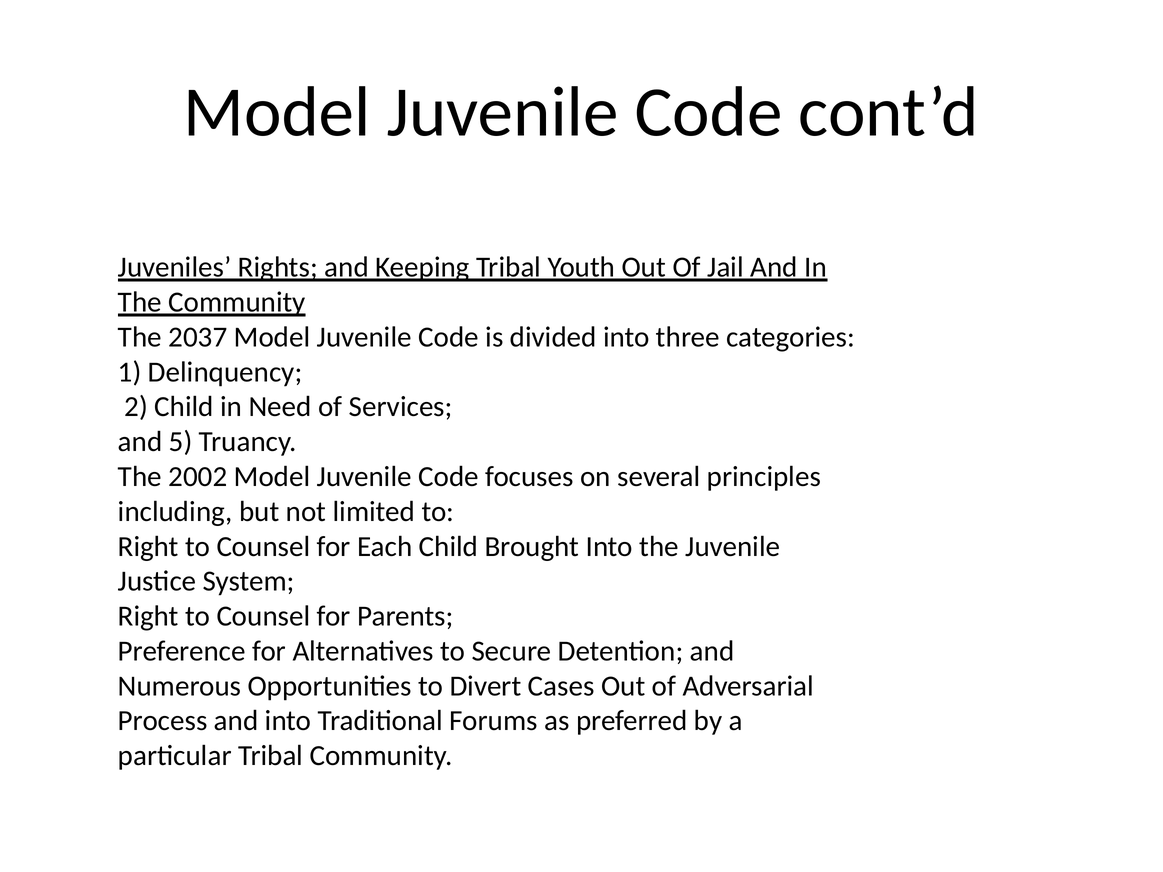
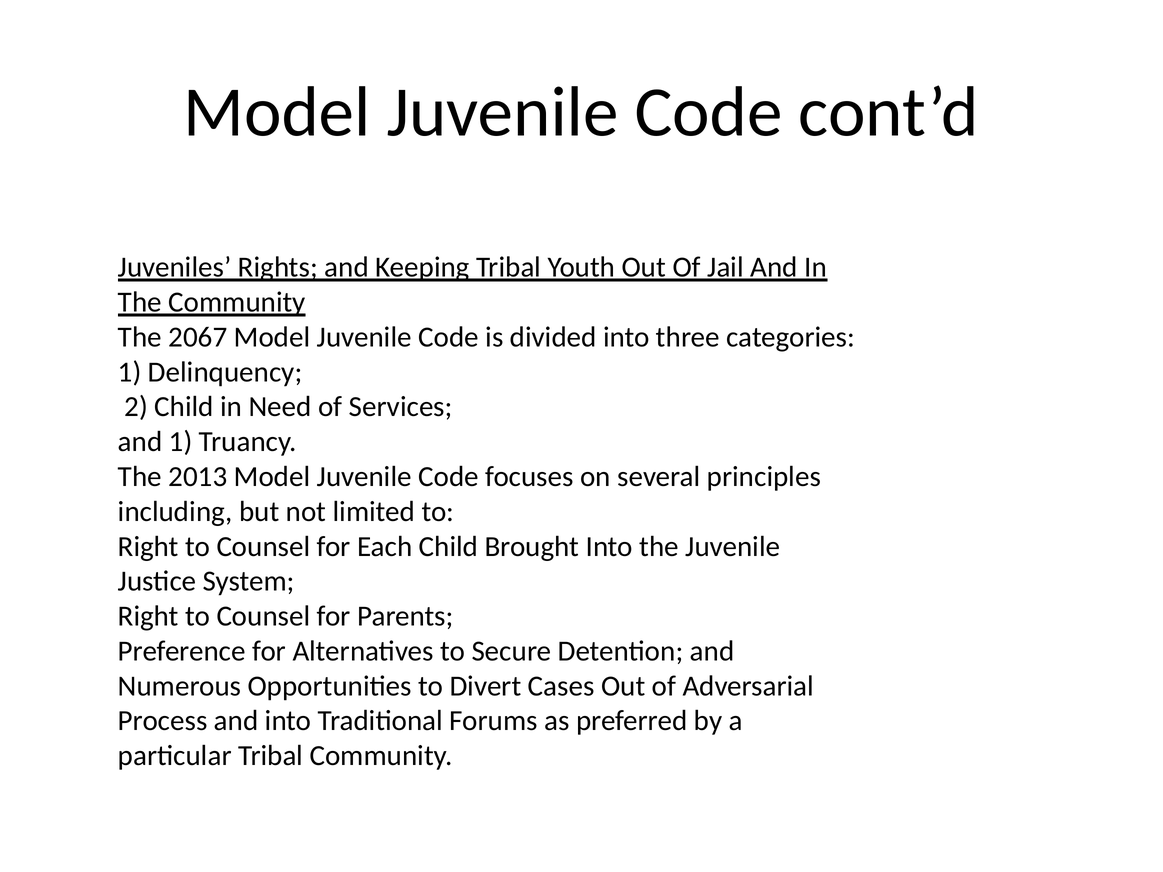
2037: 2037 -> 2067 (198, 337)
and 5: 5 -> 1 (181, 442)
2002: 2002 -> 2013 (198, 477)
